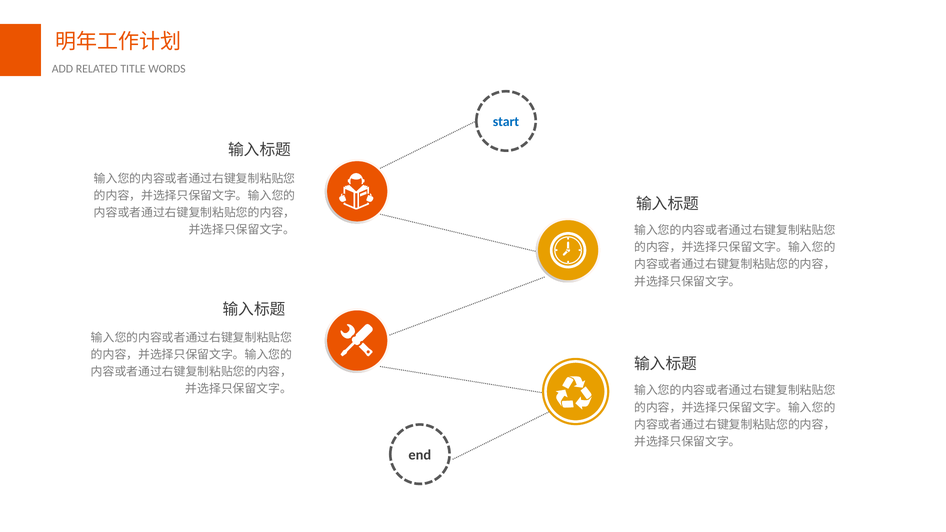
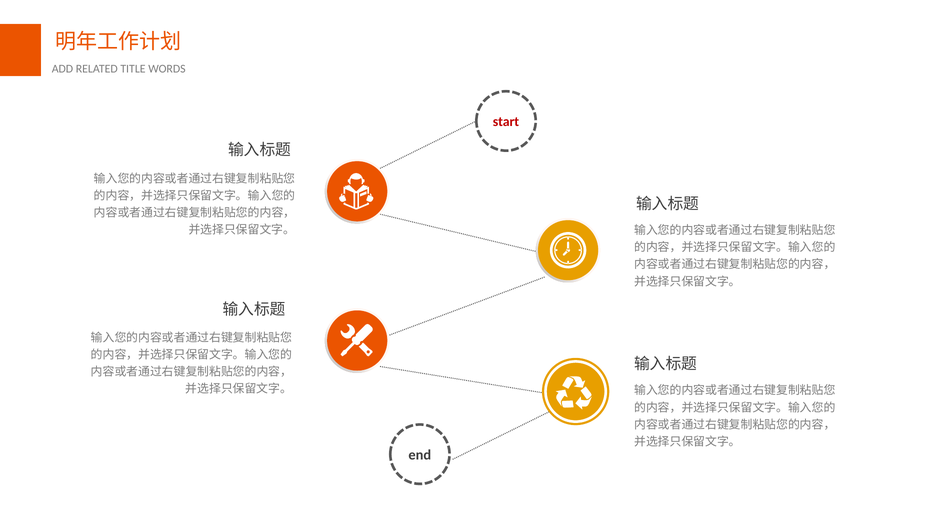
start colour: blue -> red (506, 122)
